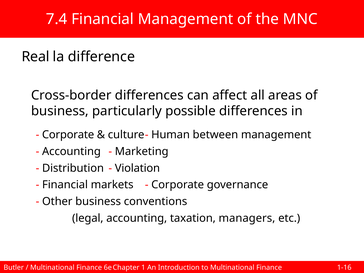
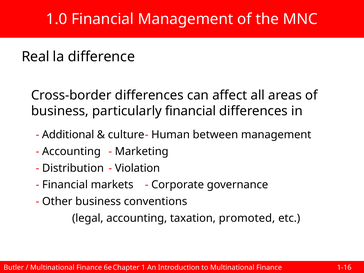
7.4: 7.4 -> 1.0 (57, 19)
particularly possible: possible -> financial (191, 111)
Corporate: Corporate -> Additional (68, 135)
managers: managers -> promoted (247, 218)
